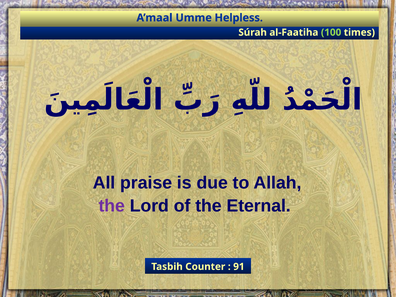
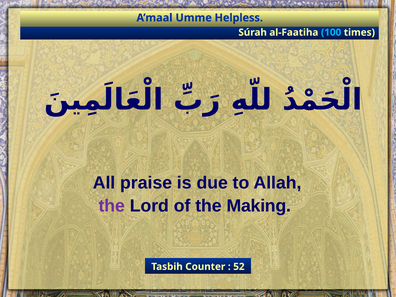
100 colour: light green -> light blue (331, 32)
Eternal: Eternal -> Making (259, 206)
91: 91 -> 52 (239, 267)
